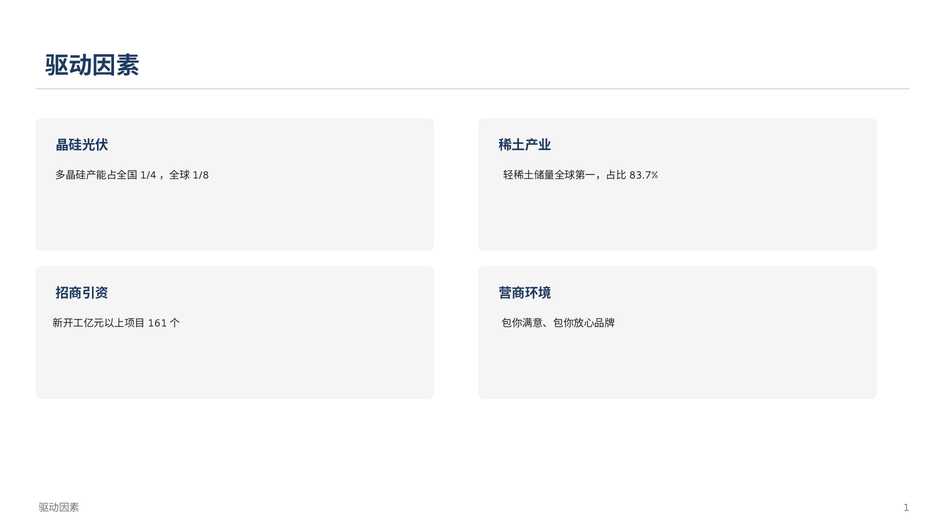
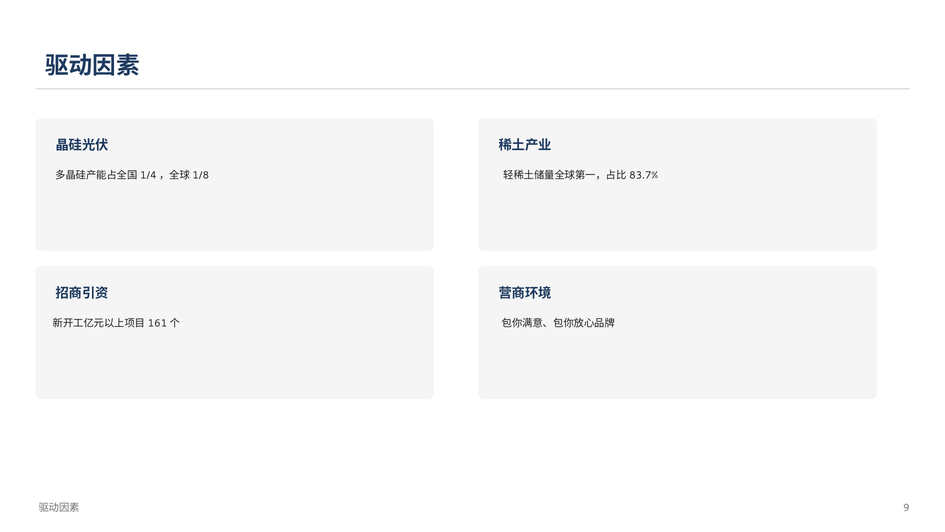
1: 1 -> 9 (906, 508)
